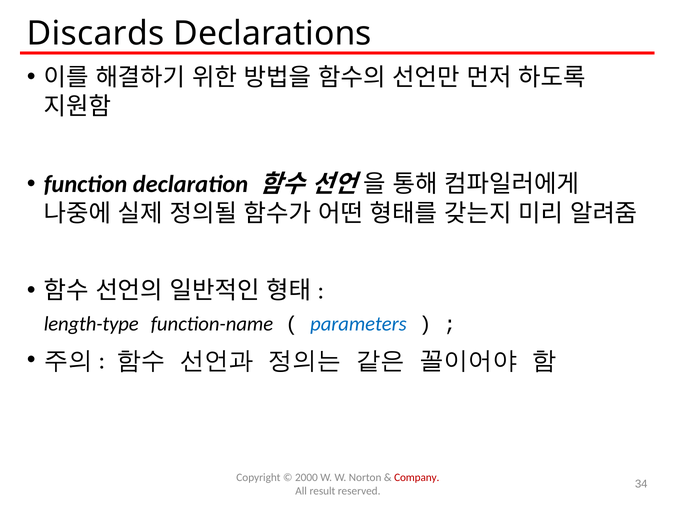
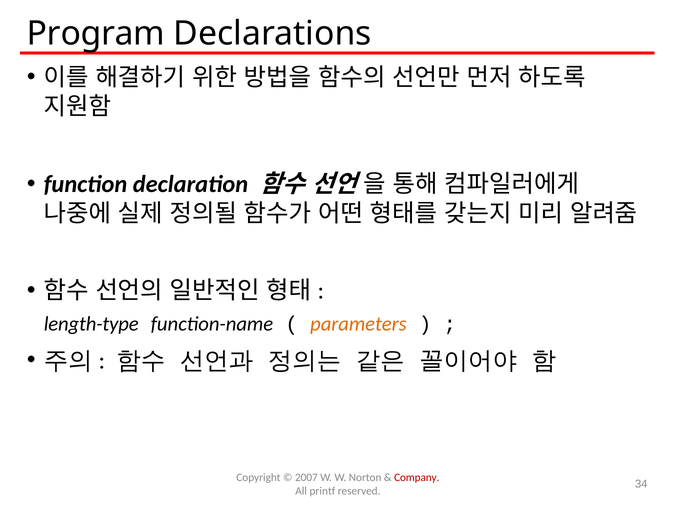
Discards: Discards -> Program (96, 34)
parameters colour: blue -> orange (358, 324)
2000: 2000 -> 2007 (306, 477)
result: result -> printf (322, 491)
